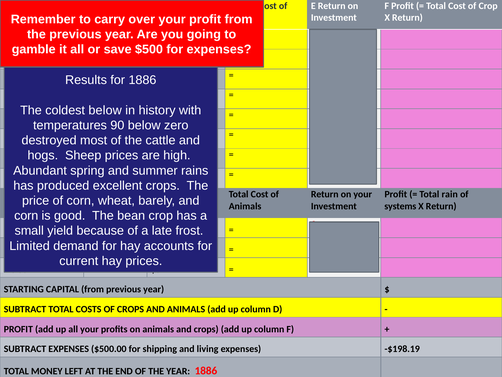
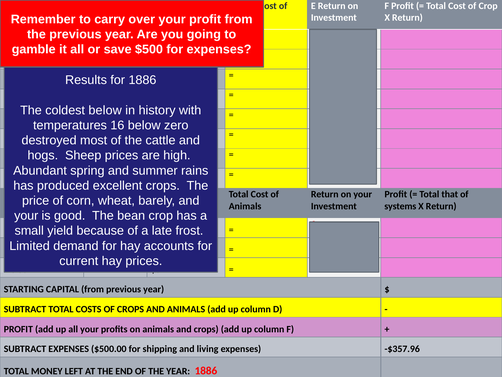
90: 90 -> 16 (117, 125)
Total rain: rain -> that (450, 194)
corn: corn -> your (26, 215)
-$198.19: -$198.19 -> -$357.96 (402, 349)
